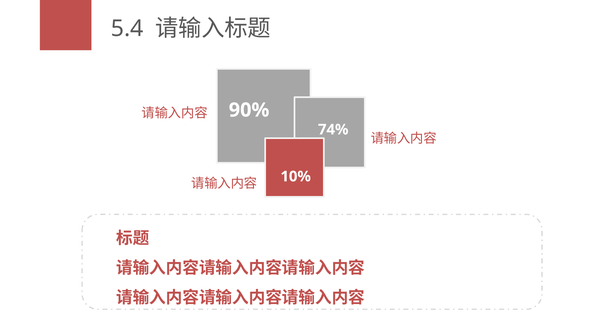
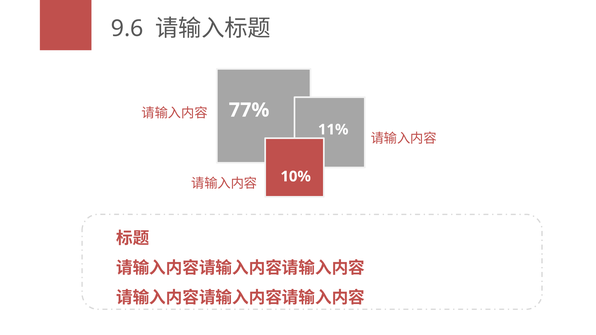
5.4: 5.4 -> 9.6 (127, 28)
90%: 90% -> 77% (249, 110)
74%: 74% -> 11% (333, 130)
